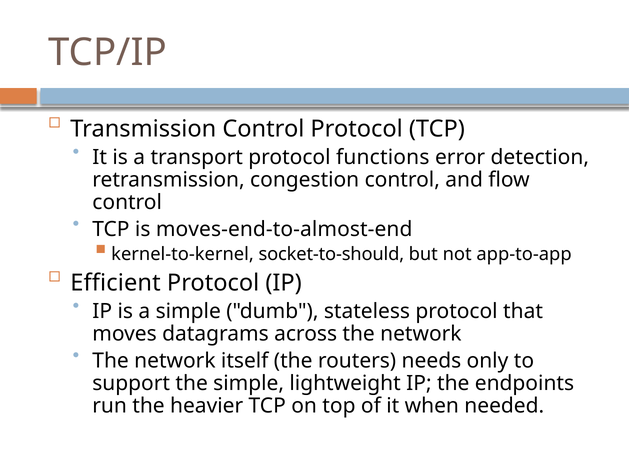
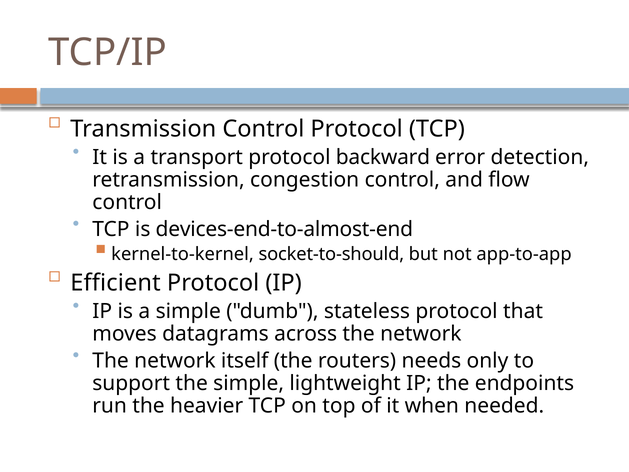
functions: functions -> backward (383, 157)
moves-end-to-almost-end: moves-end-to-almost-end -> devices-end-to-almost-end (284, 229)
